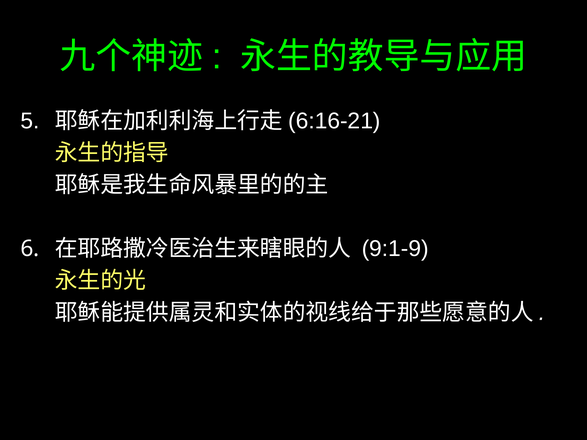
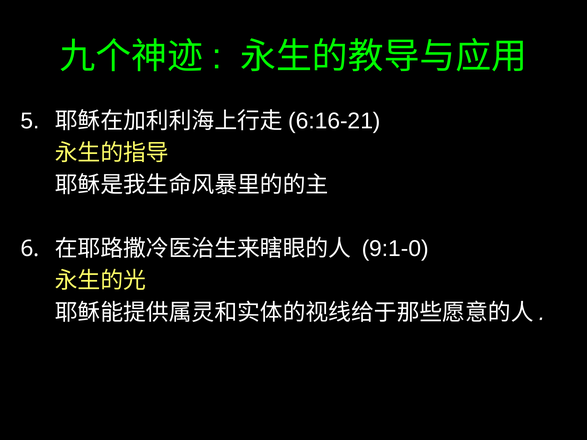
9:1-9: 9:1-9 -> 9:1-0 (395, 249)
